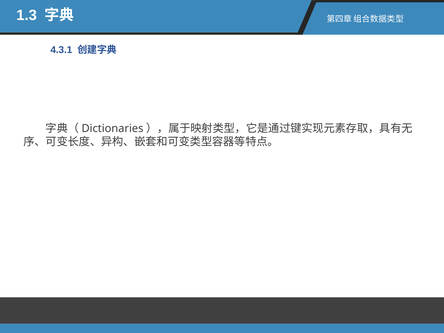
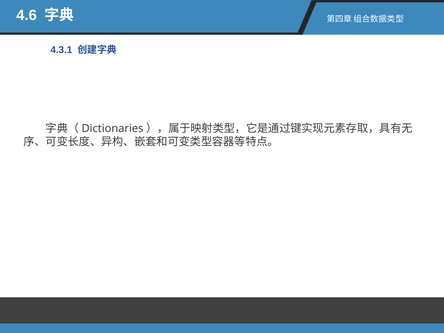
1.3: 1.3 -> 4.6 (27, 15)
